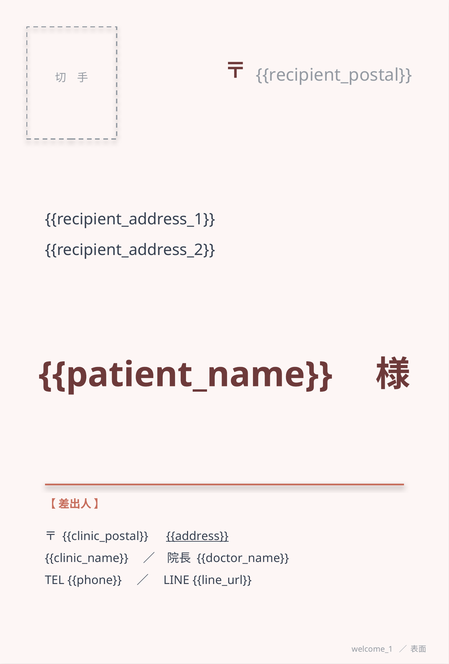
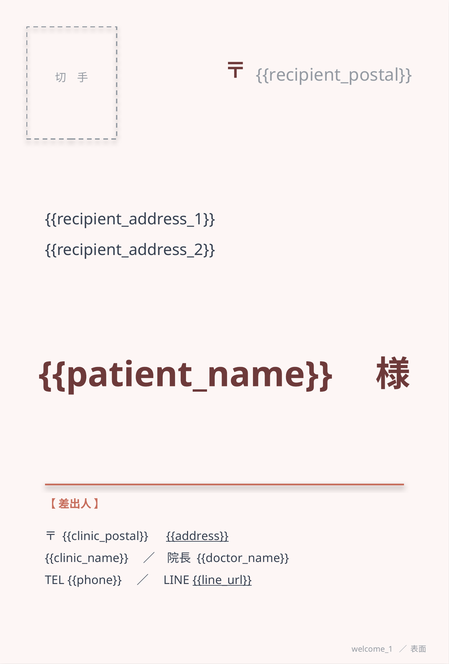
line_url underline: none -> present (222, 581)
